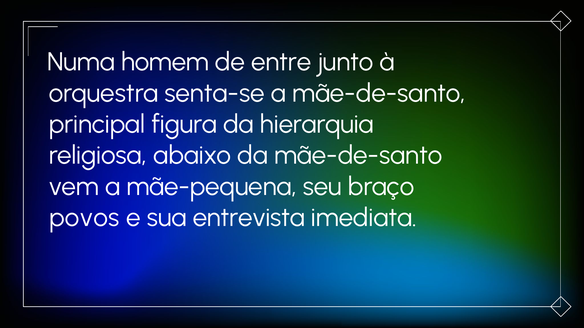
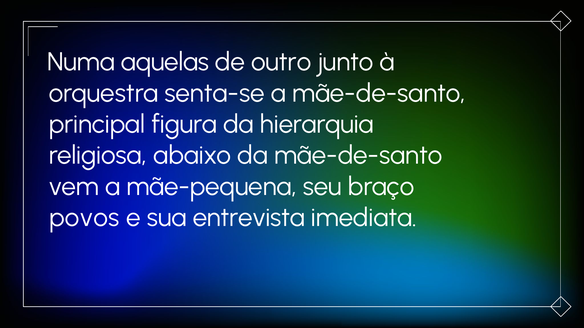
homem: homem -> aquelas (165, 62)
entre: entre -> outro (281, 62)
